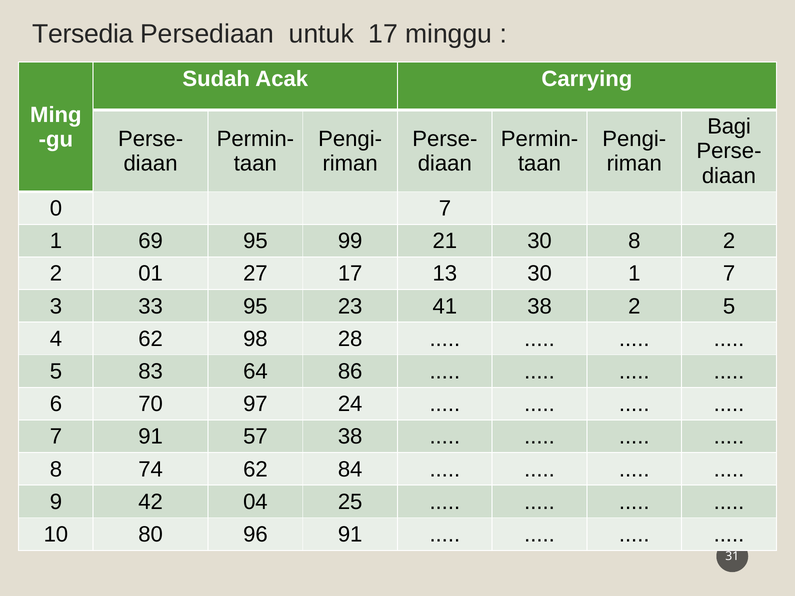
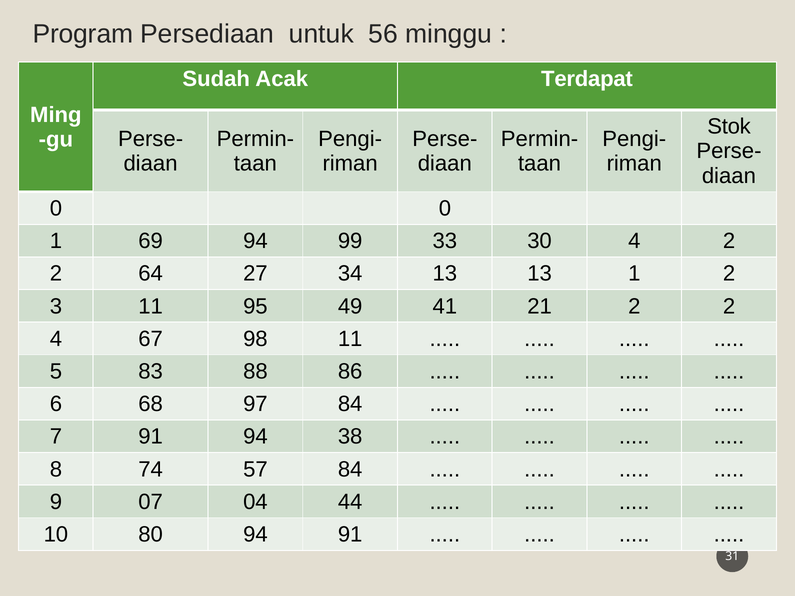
Tersedia: Tersedia -> Program (83, 34)
untuk 17: 17 -> 56 (383, 34)
Carrying: Carrying -> Terdapat (587, 79)
Bagi: Bagi -> Stok (729, 127)
0 7: 7 -> 0 (445, 209)
69 95: 95 -> 94 (255, 241)
21: 21 -> 33 (445, 241)
30 8: 8 -> 4 (634, 241)
01: 01 -> 64 (151, 274)
27 17: 17 -> 34 (350, 274)
13 30: 30 -> 13 (540, 274)
1 7: 7 -> 2 (729, 274)
3 33: 33 -> 11 (151, 306)
23: 23 -> 49 (350, 306)
41 38: 38 -> 21 (540, 306)
5: 5 -> 2 (729, 306)
4 62: 62 -> 67 (151, 339)
98 28: 28 -> 11 (350, 339)
64: 64 -> 88 (255, 372)
70: 70 -> 68 (151, 404)
97 24: 24 -> 84 (350, 404)
91 57: 57 -> 94 (255, 437)
74 62: 62 -> 57 (255, 469)
42: 42 -> 07 (151, 502)
25: 25 -> 44 (350, 502)
80 96: 96 -> 94 (255, 535)
